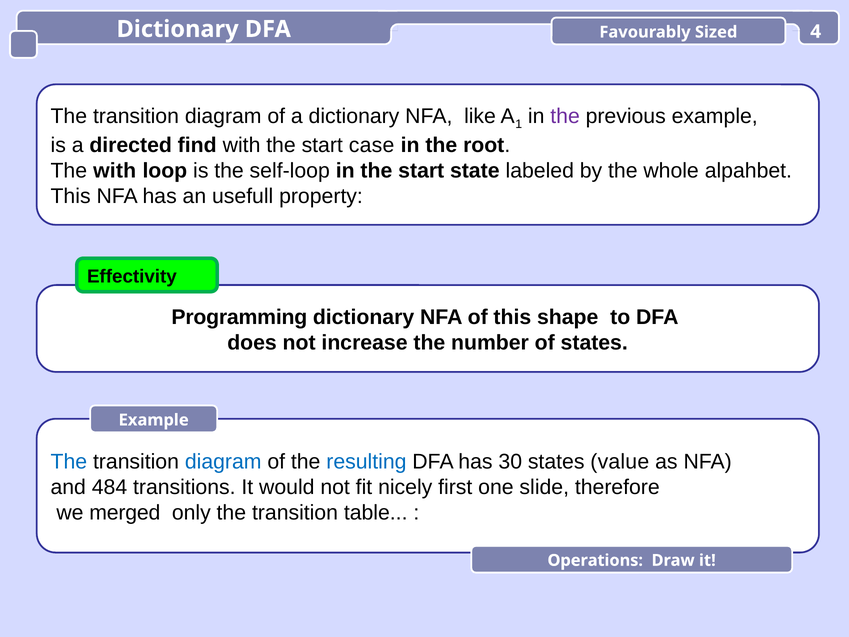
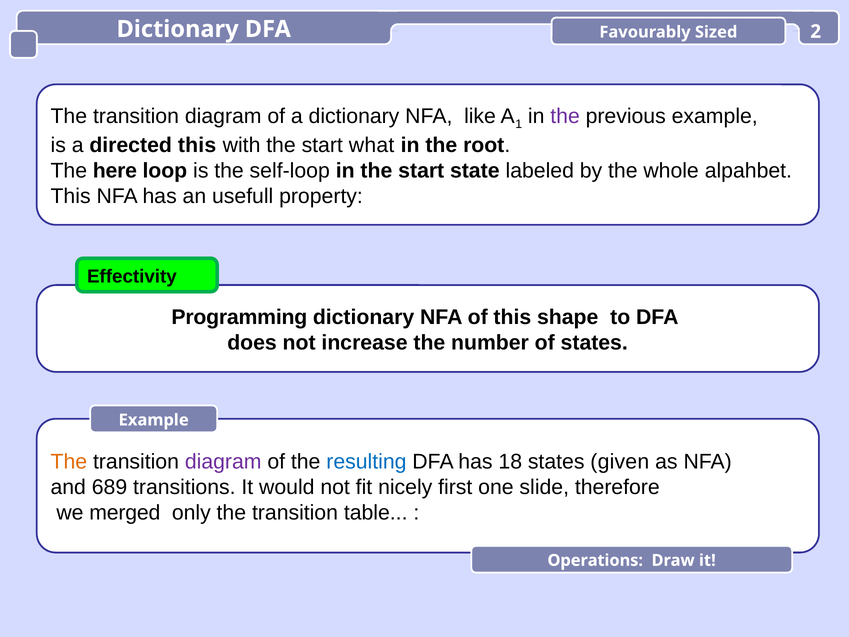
4: 4 -> 2 (816, 32)
directed find: find -> this (197, 145)
case: case -> what (372, 145)
The with: with -> here (115, 170)
The colour: blue -> orange (69, 461)
diagram colour: blue -> purple (223, 461)
30: 30 -> 18 (510, 461)
value: value -> given (620, 461)
484: 484 -> 689 (109, 487)
